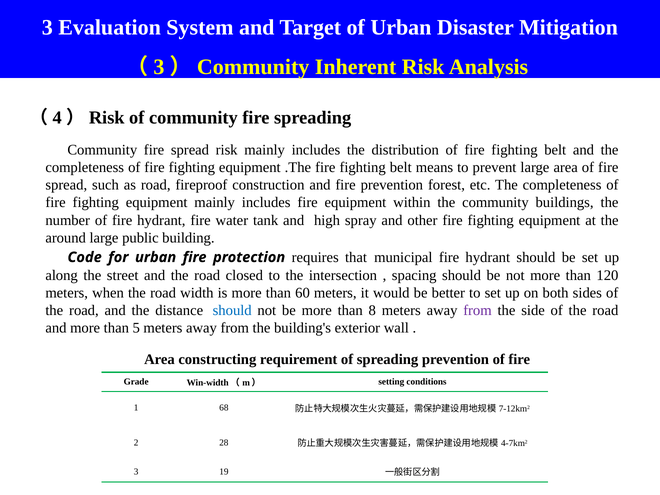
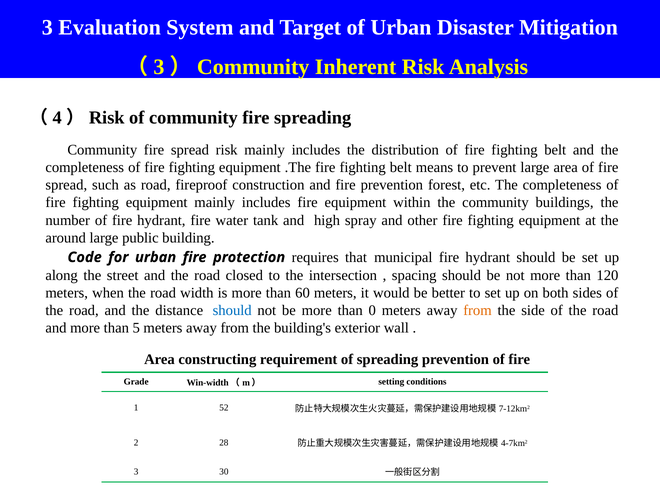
8: 8 -> 0 (372, 310)
from colour: purple -> orange (477, 310)
68: 68 -> 52 (224, 408)
19: 19 -> 30 (224, 471)
